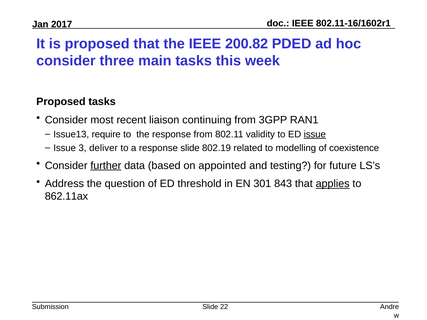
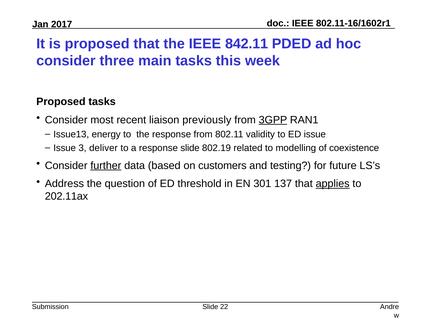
200.82: 200.82 -> 842.11 (247, 44)
continuing: continuing -> previously (207, 120)
3GPP underline: none -> present (273, 120)
require: require -> energy (106, 134)
issue underline: present -> none (315, 134)
appointed: appointed -> customers (222, 166)
843: 843 -> 137 (283, 184)
862.11ax: 862.11ax -> 202.11ax (66, 197)
